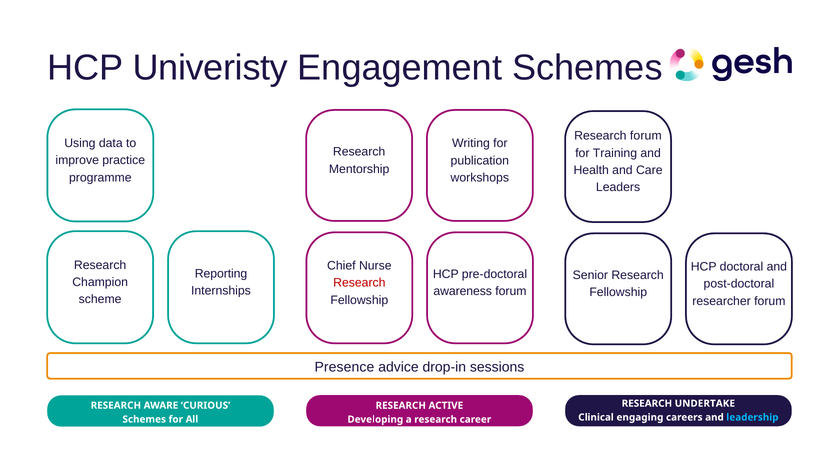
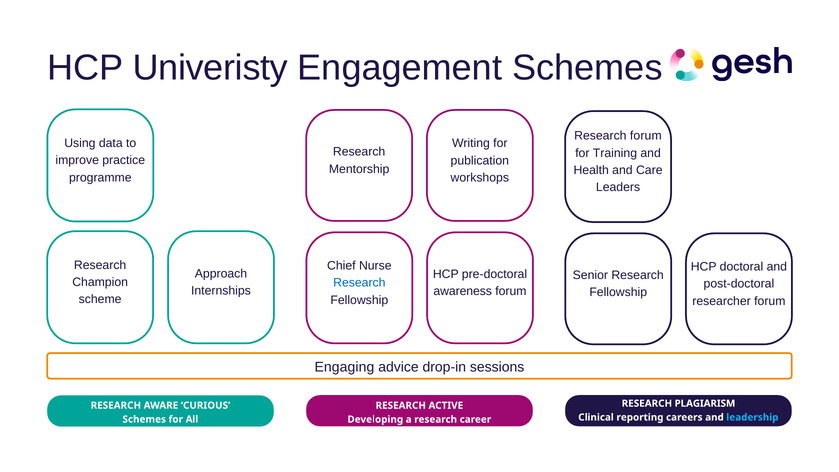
Reporting: Reporting -> Approach (221, 274)
Research colour: red -> blue (359, 283)
Presence: Presence -> Engaging (344, 367)
UNDERTAKE: UNDERTAKE -> PLAGIARISM (705, 403)
engaging: engaging -> reporting (640, 417)
